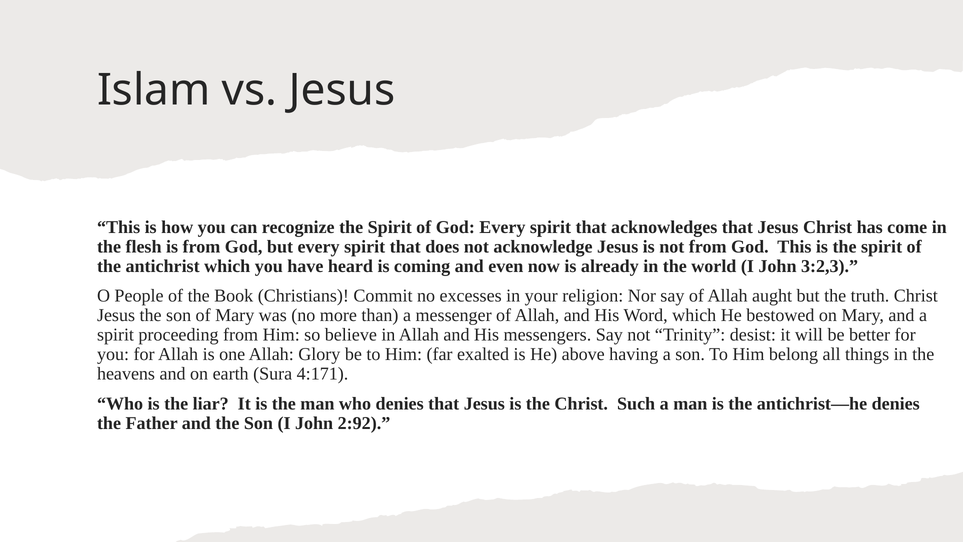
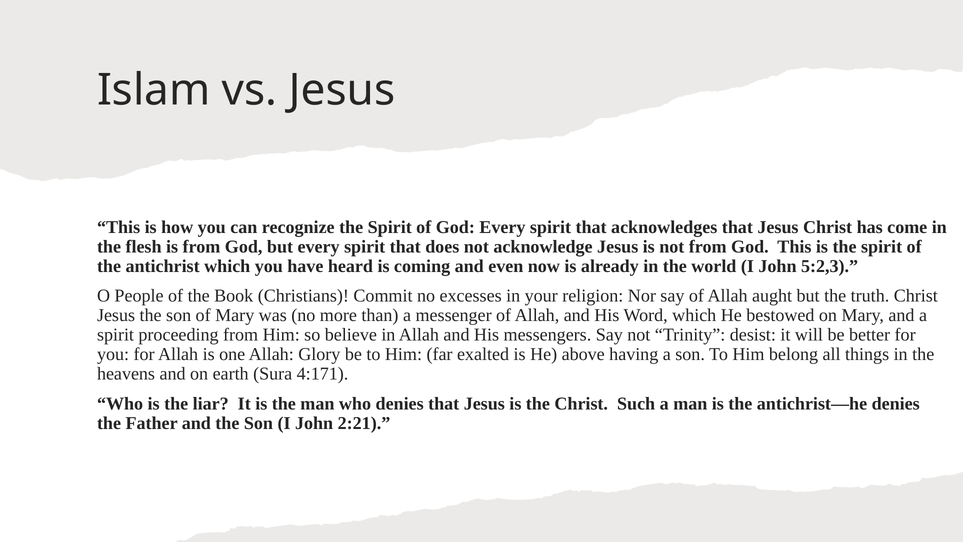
3:2,3: 3:2,3 -> 5:2,3 (830, 266)
2:92: 2:92 -> 2:21 (364, 423)
